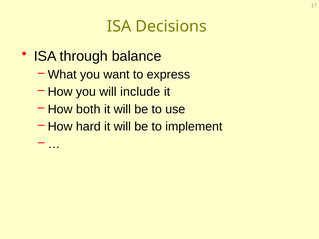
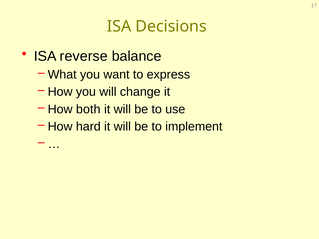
through: through -> reverse (84, 56)
include: include -> change (140, 92)
